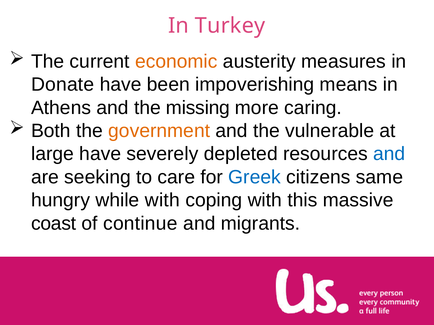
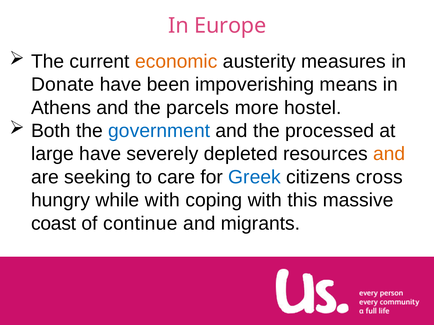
Turkey: Turkey -> Europe (230, 26)
missing: missing -> parcels (198, 108)
caring: caring -> hostel (313, 108)
government colour: orange -> blue (159, 131)
vulnerable: vulnerable -> processed (330, 131)
and colour: blue -> orange (389, 154)
same: same -> cross (379, 177)
